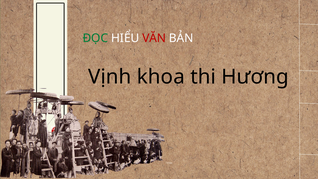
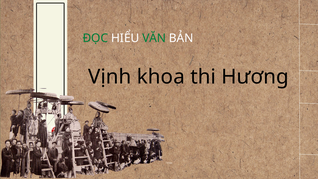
VĂN colour: red -> green (154, 38)
